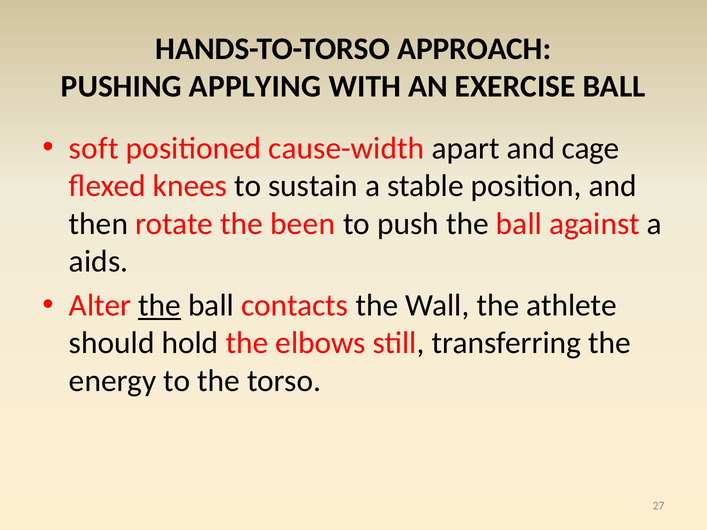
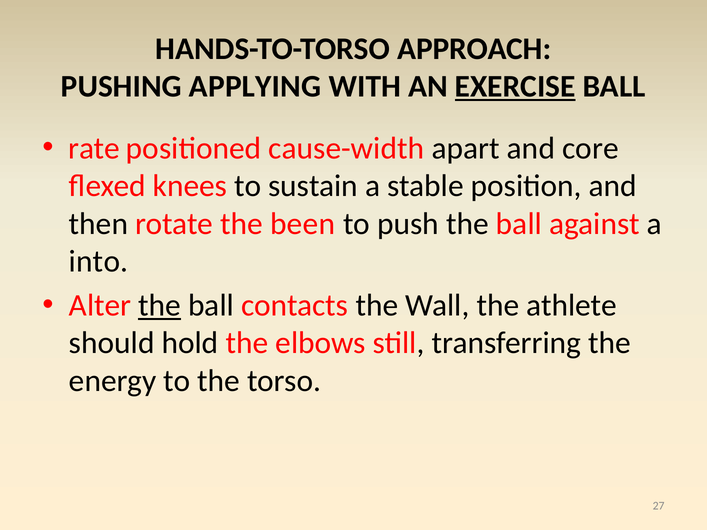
EXERCISE underline: none -> present (515, 86)
soft: soft -> rate (94, 148)
cage: cage -> core (590, 148)
aids: aids -> into (99, 261)
